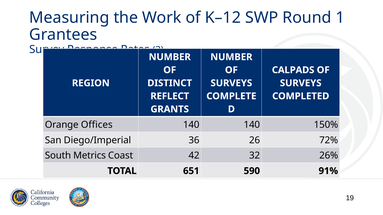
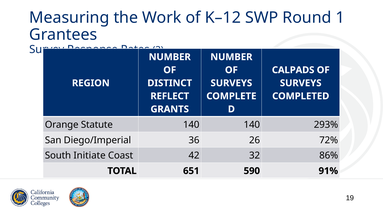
Offices: Offices -> Statute (97, 125)
150%: 150% -> 293% (326, 125)
Metrics: Metrics -> Initiate (90, 156)
26%: 26% -> 86% (329, 156)
